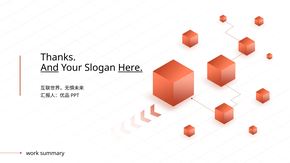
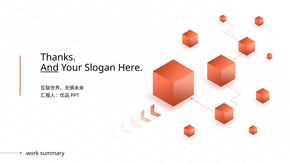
Here underline: present -> none (130, 68)
